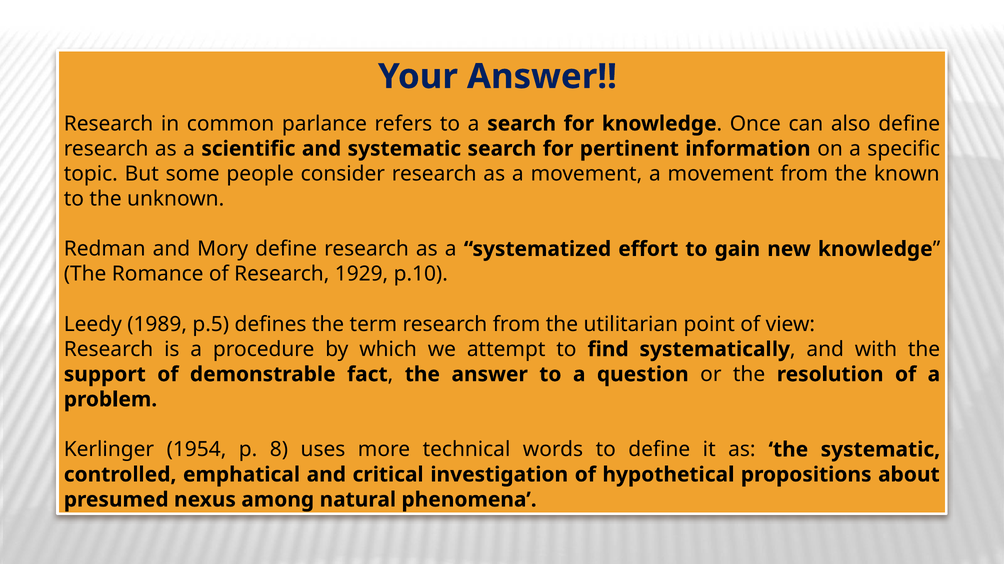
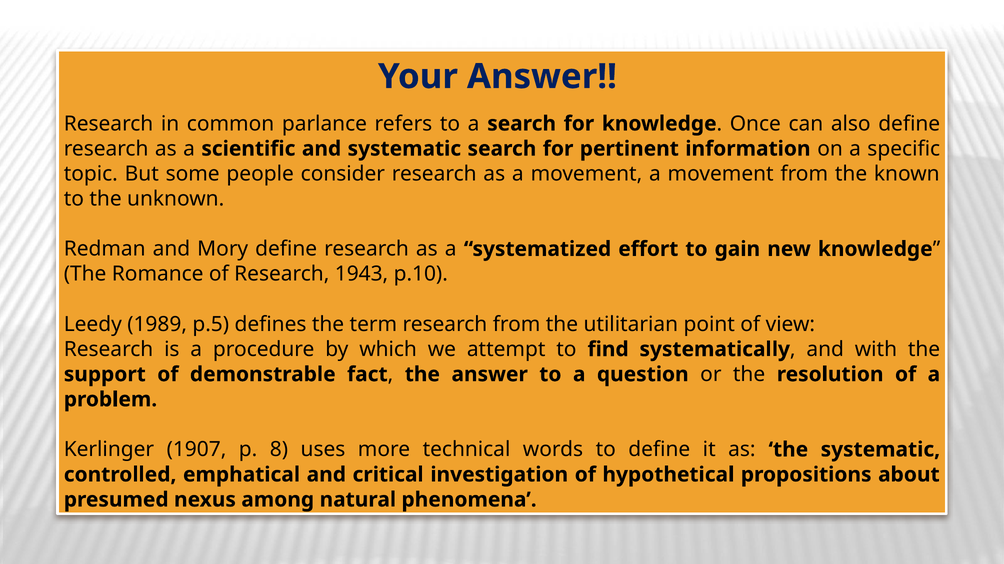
1929: 1929 -> 1943 (362, 274)
1954: 1954 -> 1907 (197, 450)
